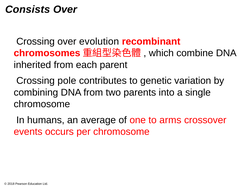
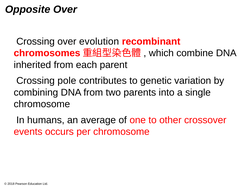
Consists: Consists -> Opposite (28, 10)
arms: arms -> other (170, 120)
